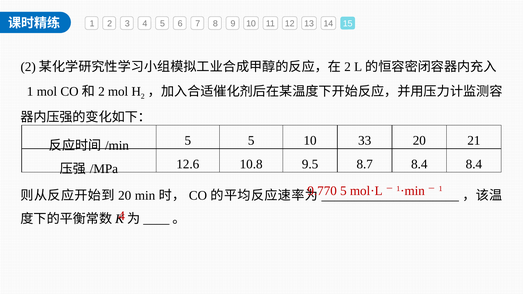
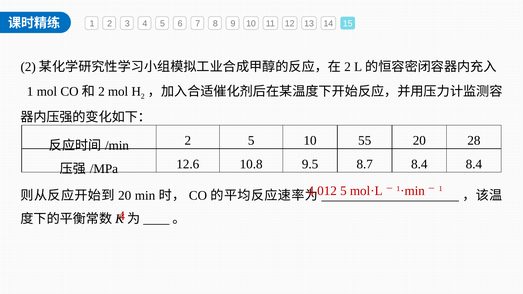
5: 5 -> 2 (188, 141)
33: 33 -> 55 (365, 141)
21: 21 -> 28 (474, 141)
9.770: 9.770 -> 4.012 (322, 191)
